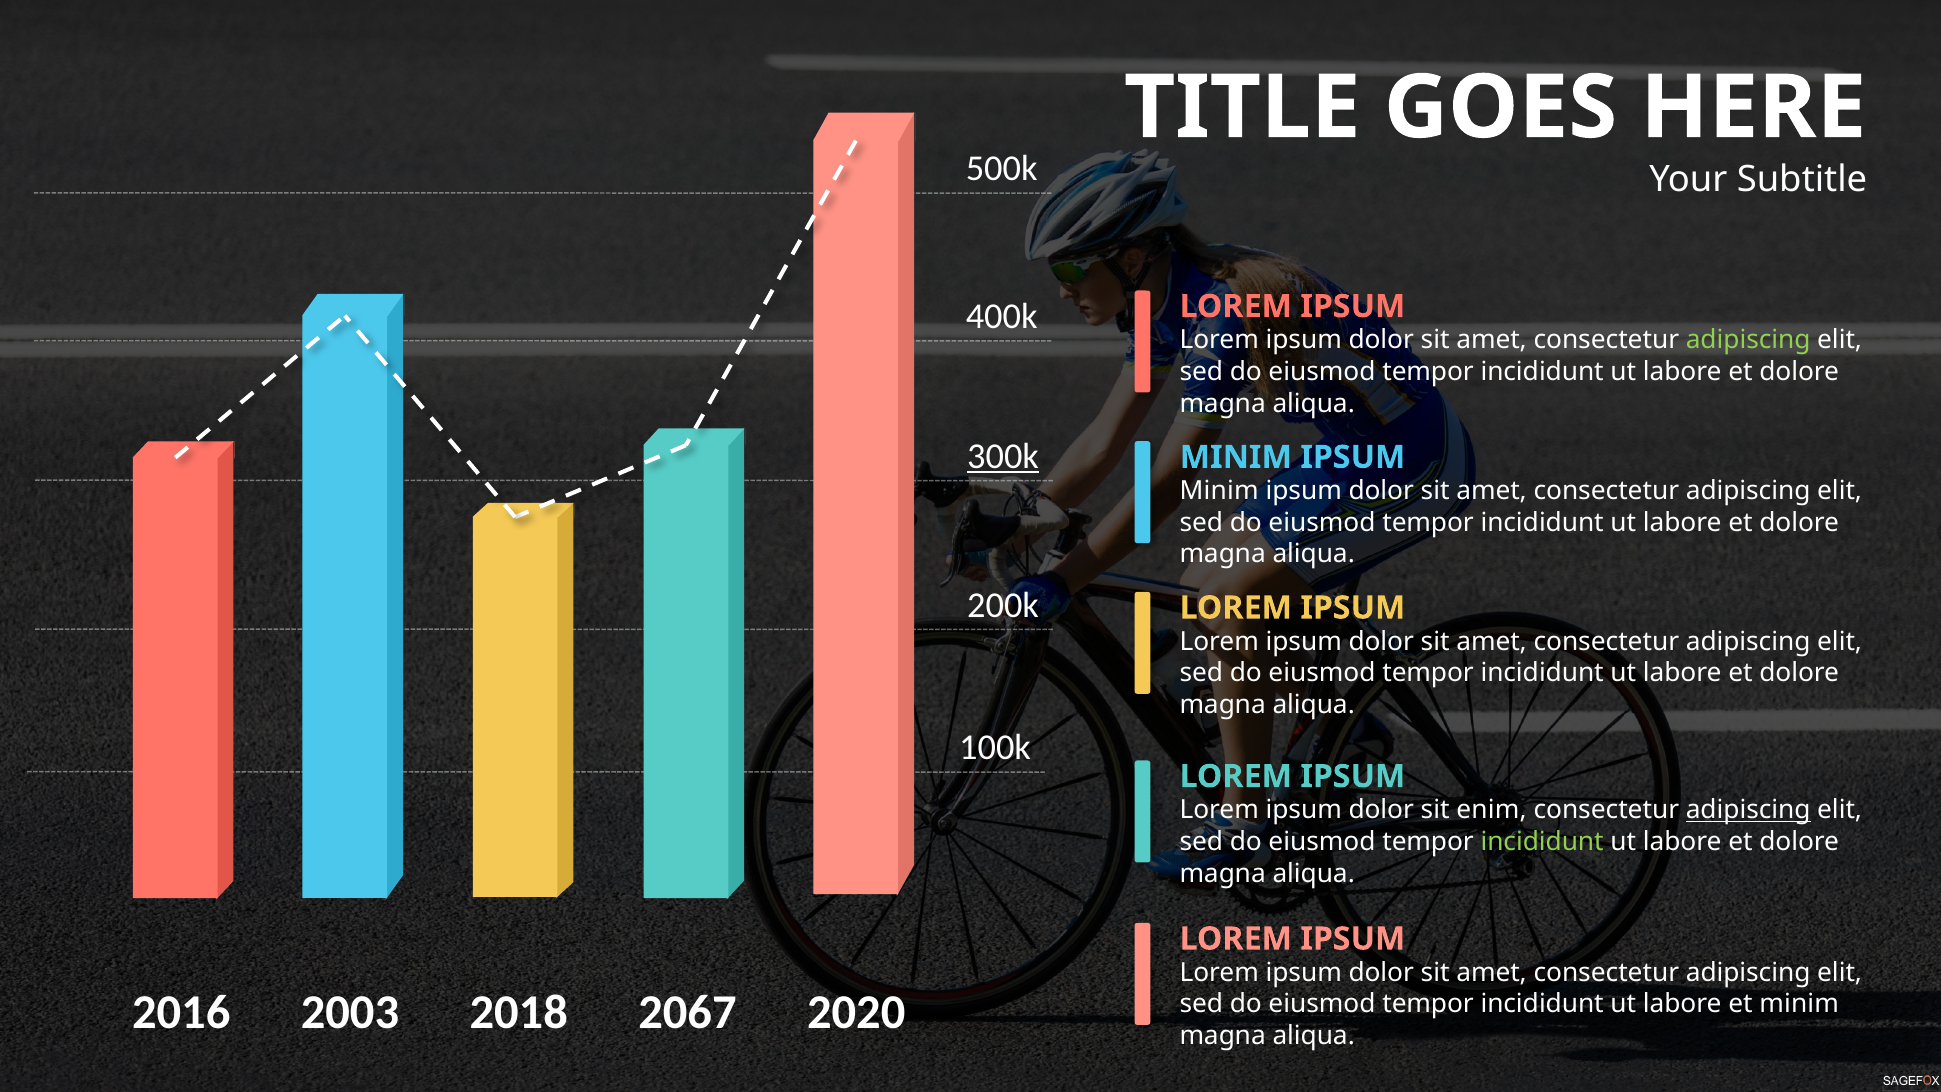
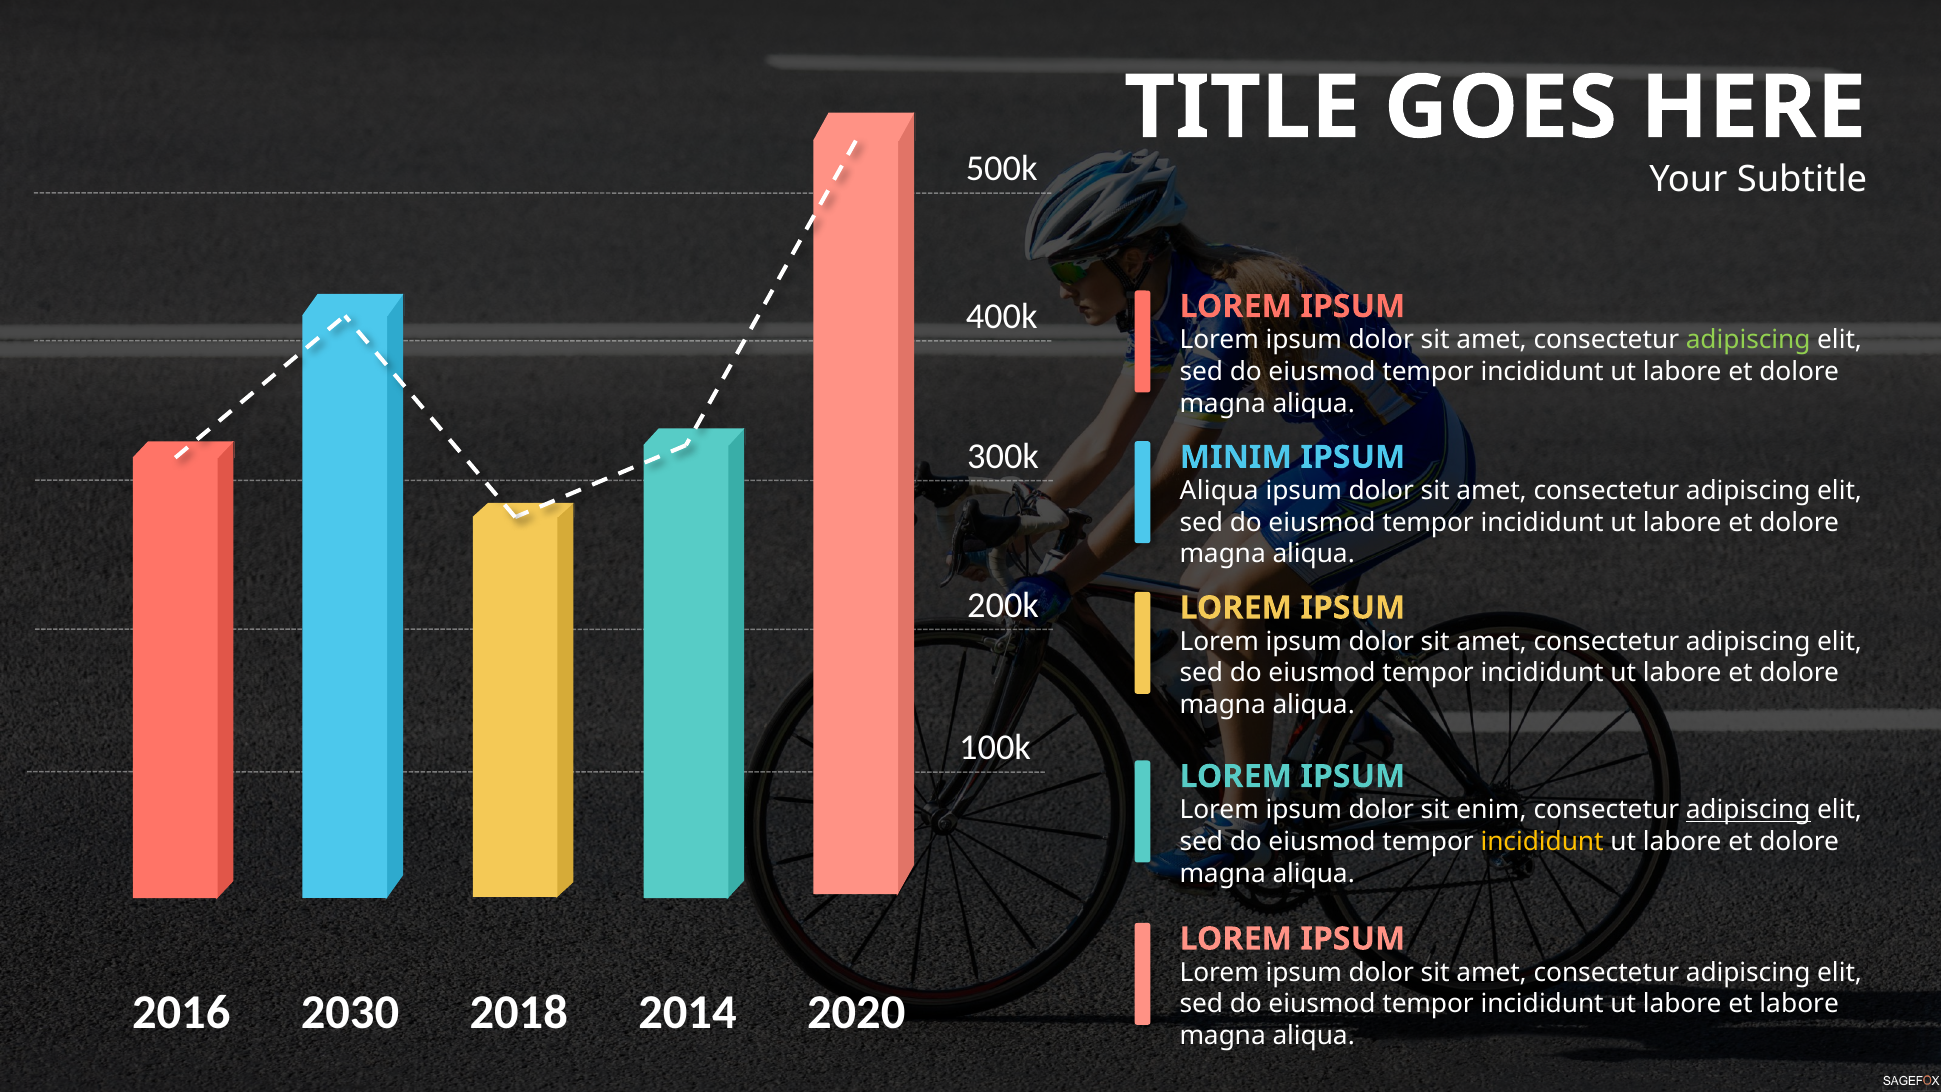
300k underline: present -> none (1003, 456)
Minim: Minim -> Aliqua (1219, 491)
incididunt colour: light green -> yellow (1542, 842)
2003: 2003 -> 2030 (350, 1013)
2067: 2067 -> 2014 (687, 1013)
et minim: minim -> labore (1799, 1004)
